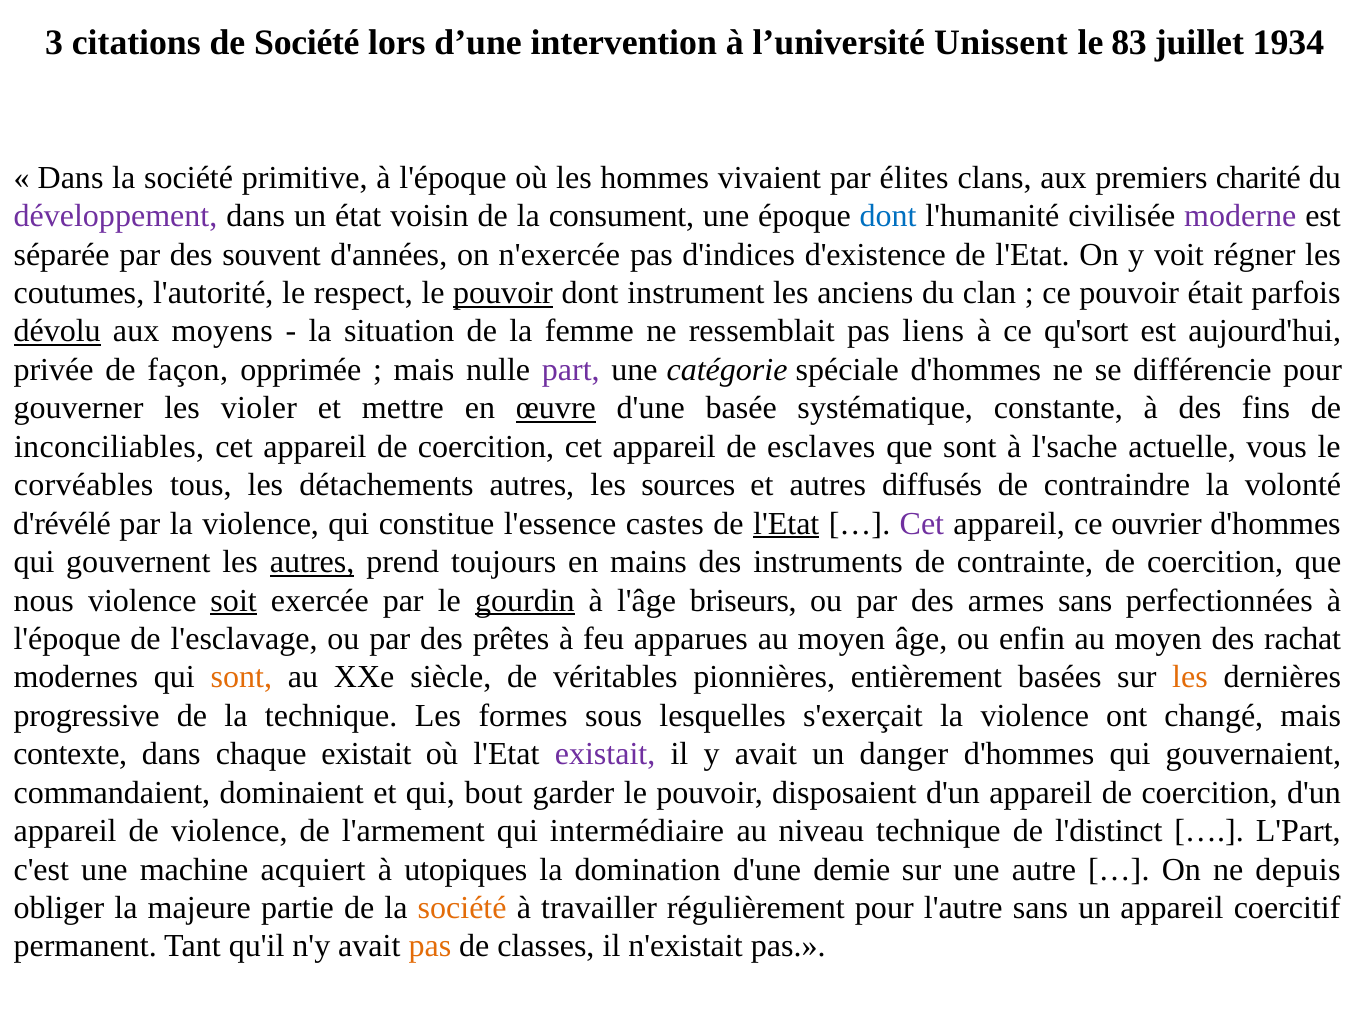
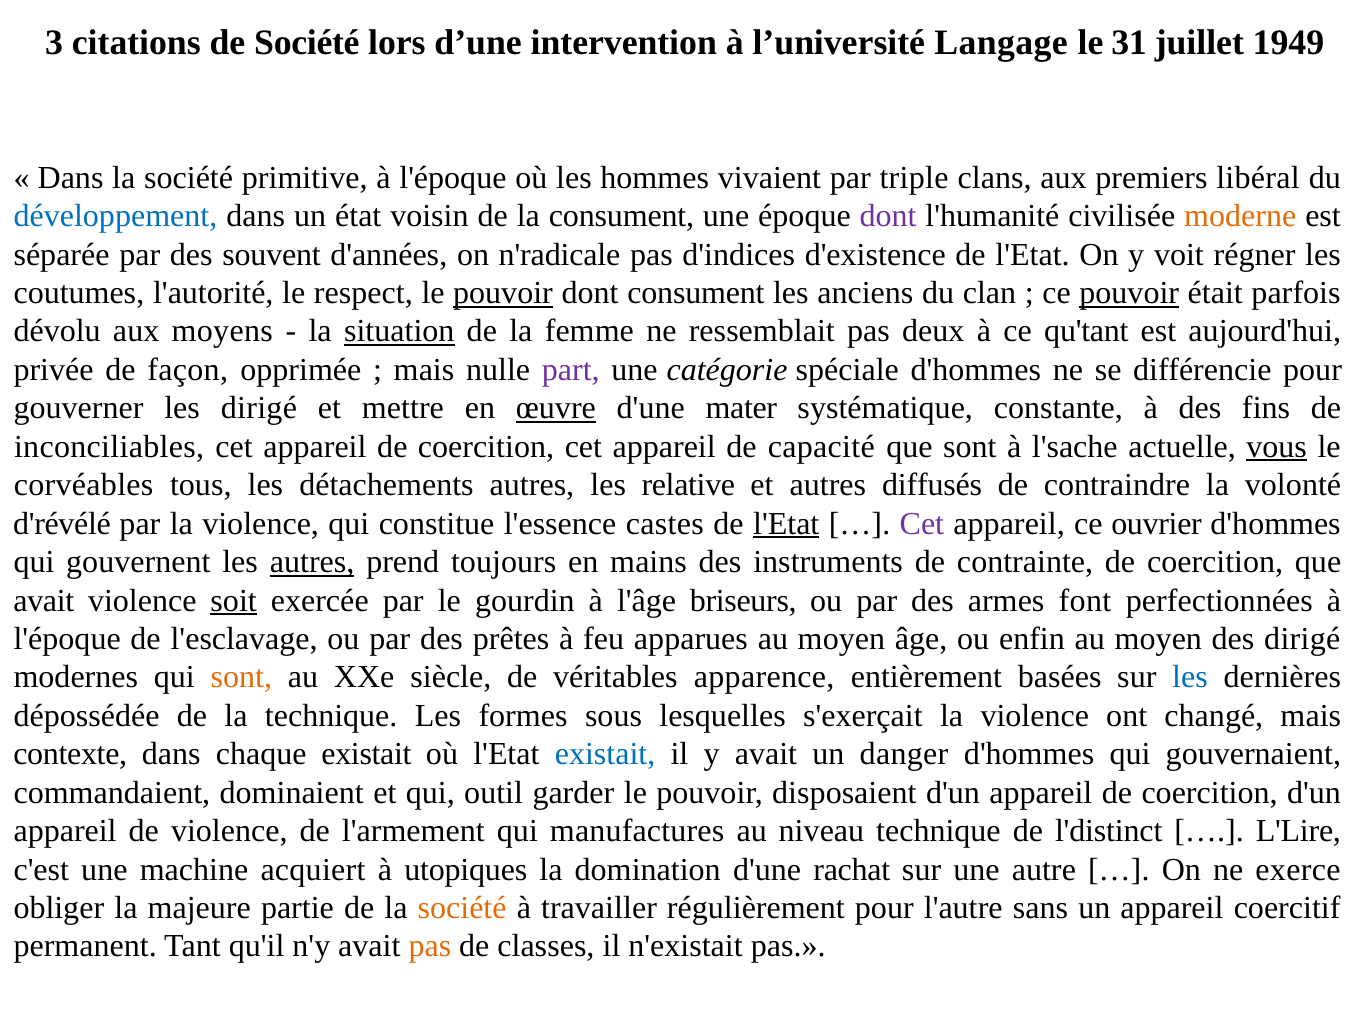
Unissent: Unissent -> Langage (1001, 43)
83: 83 -> 31 (1129, 43)
1934: 1934 -> 1949 (1288, 43)
élites: élites -> triple (914, 178)
charité: charité -> libéral (1258, 178)
développement colour: purple -> blue (115, 216)
dont colour: blue -> purple (888, 216)
moderne colour: purple -> orange (1240, 216)
n'exercée: n'exercée -> n'radicale (560, 254)
dont instrument: instrument -> consument (696, 293)
pouvoir underline: none -> present (1129, 293)
dévolu underline: present -> none (57, 331)
situation underline: none -> present (399, 331)
liens: liens -> deux (933, 331)
qu'sort: qu'sort -> qu'tant (1086, 331)
les violer: violer -> dirigé (259, 408)
basée: basée -> mater (741, 408)
esclaves: esclaves -> capacité (821, 447)
vous underline: none -> present (1277, 447)
sources: sources -> relative (688, 485)
nous: nous -> avait (44, 600)
gourdin underline: present -> none (525, 600)
armes sans: sans -> font (1085, 600)
des rachat: rachat -> dirigé (1302, 639)
pionnières: pionnières -> apparence (764, 677)
les colour: orange -> blue (1190, 677)
progressive: progressive -> dépossédée (87, 716)
existait colour: purple -> blue (605, 754)
bout: bout -> outil (494, 793)
intermédiaire: intermédiaire -> manufactures (637, 831)
L'Part: L'Part -> L'Lire (1298, 831)
demie: demie -> rachat (852, 869)
depuis: depuis -> exerce (1298, 869)
